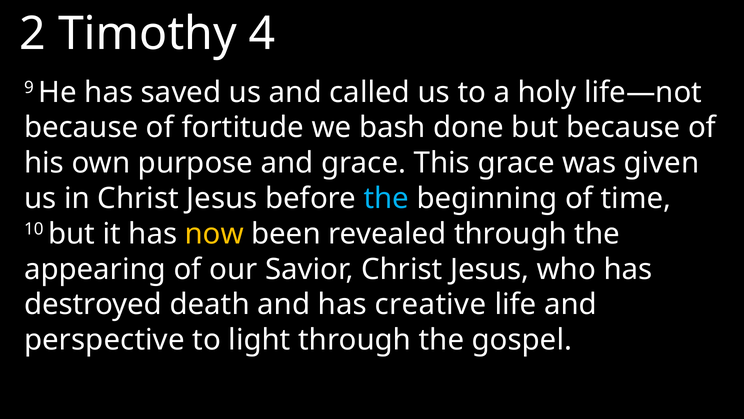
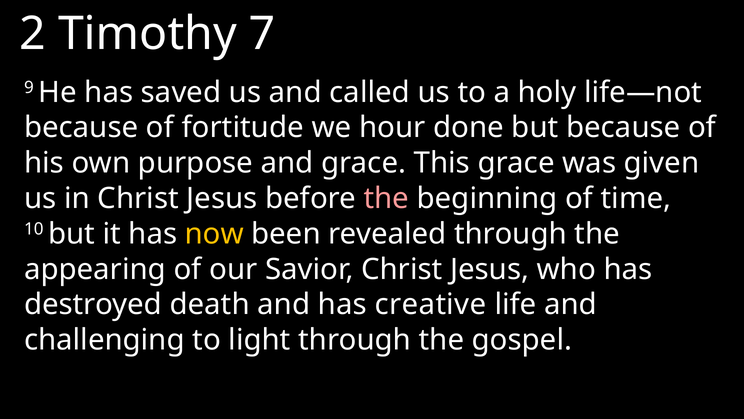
4: 4 -> 7 (262, 34)
bash: bash -> hour (392, 128)
the colour: light blue -> pink (386, 198)
perspective: perspective -> challenging (104, 340)
